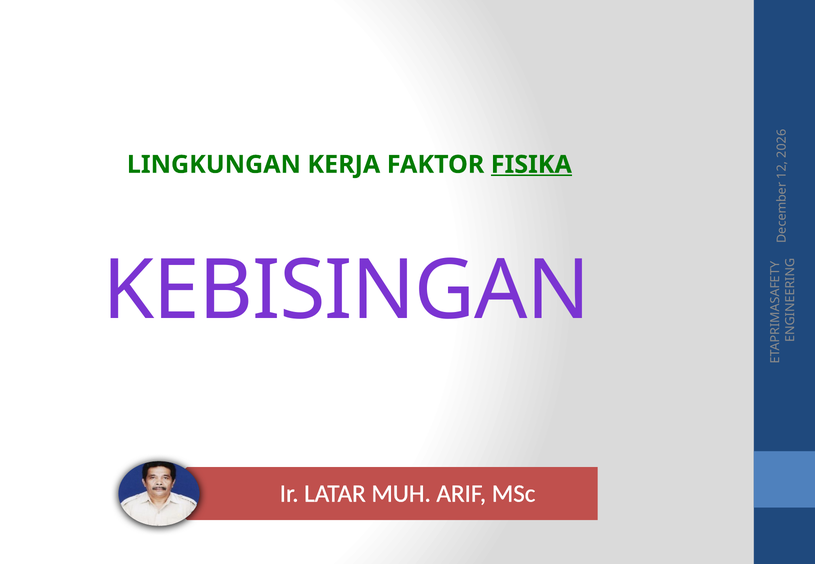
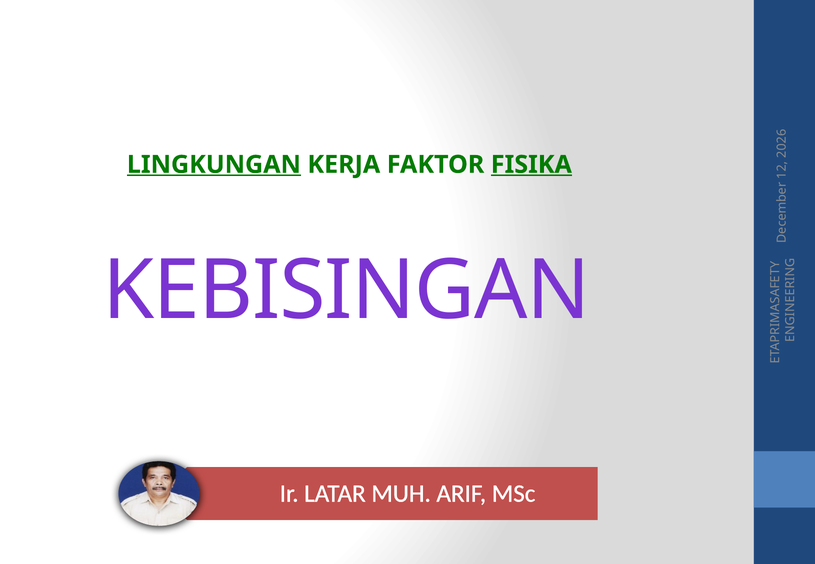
LINGKUNGAN underline: none -> present (214, 165)
